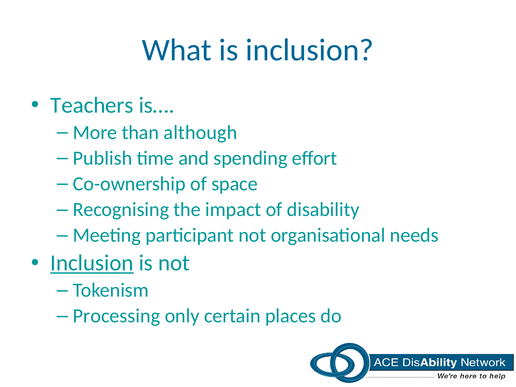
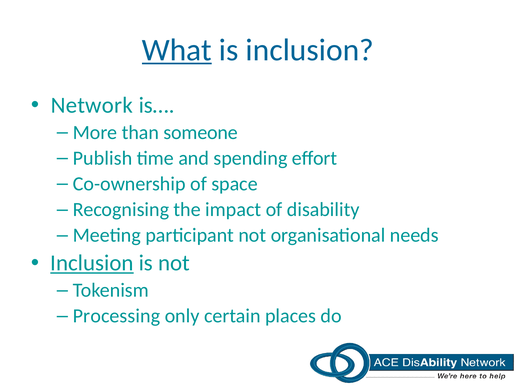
What underline: none -> present (177, 50)
Teachers: Teachers -> Network (92, 105)
although: although -> someone (201, 132)
